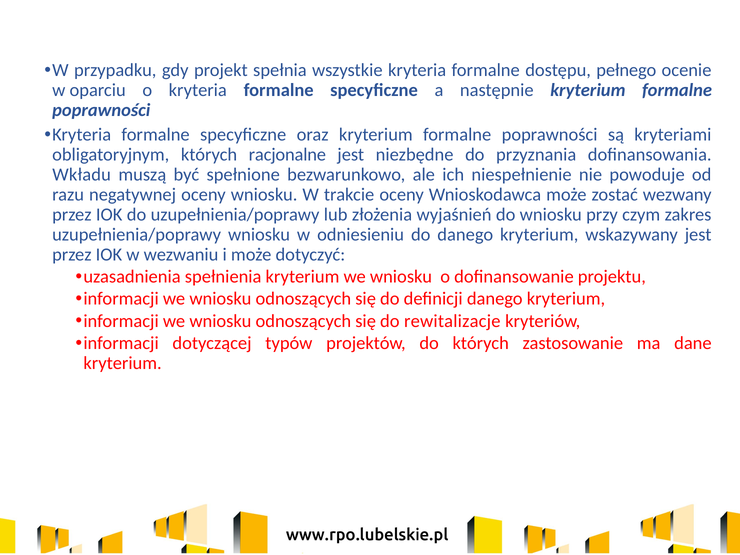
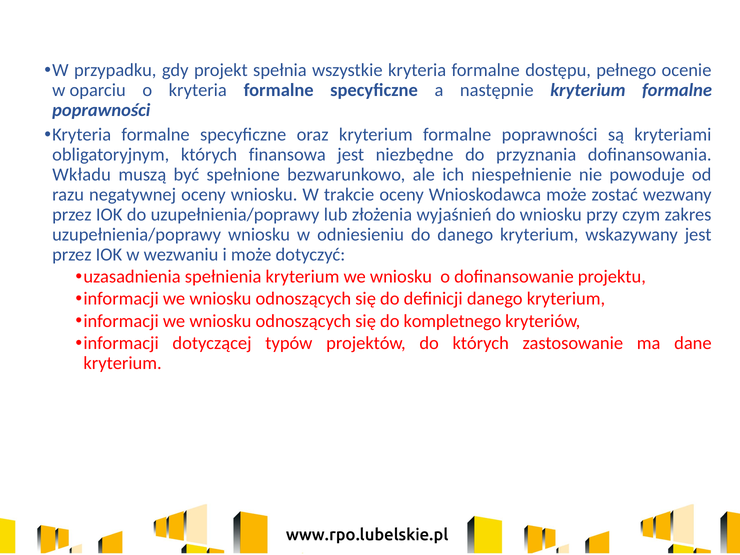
racjonalne: racjonalne -> finansowa (287, 155)
rewitalizacje: rewitalizacje -> kompletnego (452, 321)
